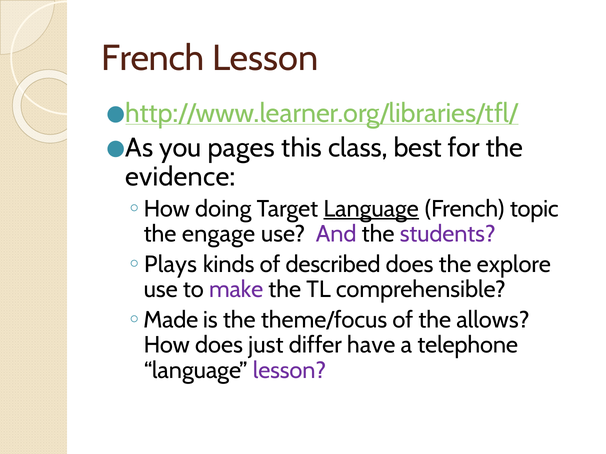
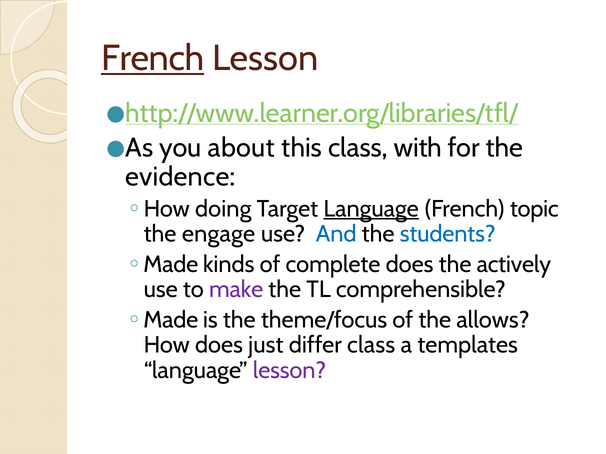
French underline: none -> present (153, 59)
pages: pages -> about (241, 148)
best: best -> with (418, 148)
And colour: purple -> blue (336, 234)
students colour: purple -> blue (448, 234)
Plays: Plays -> Made (171, 265)
described: described -> complete (333, 265)
explore: explore -> actively (514, 265)
differ have: have -> class (371, 346)
telephone: telephone -> templates (468, 346)
